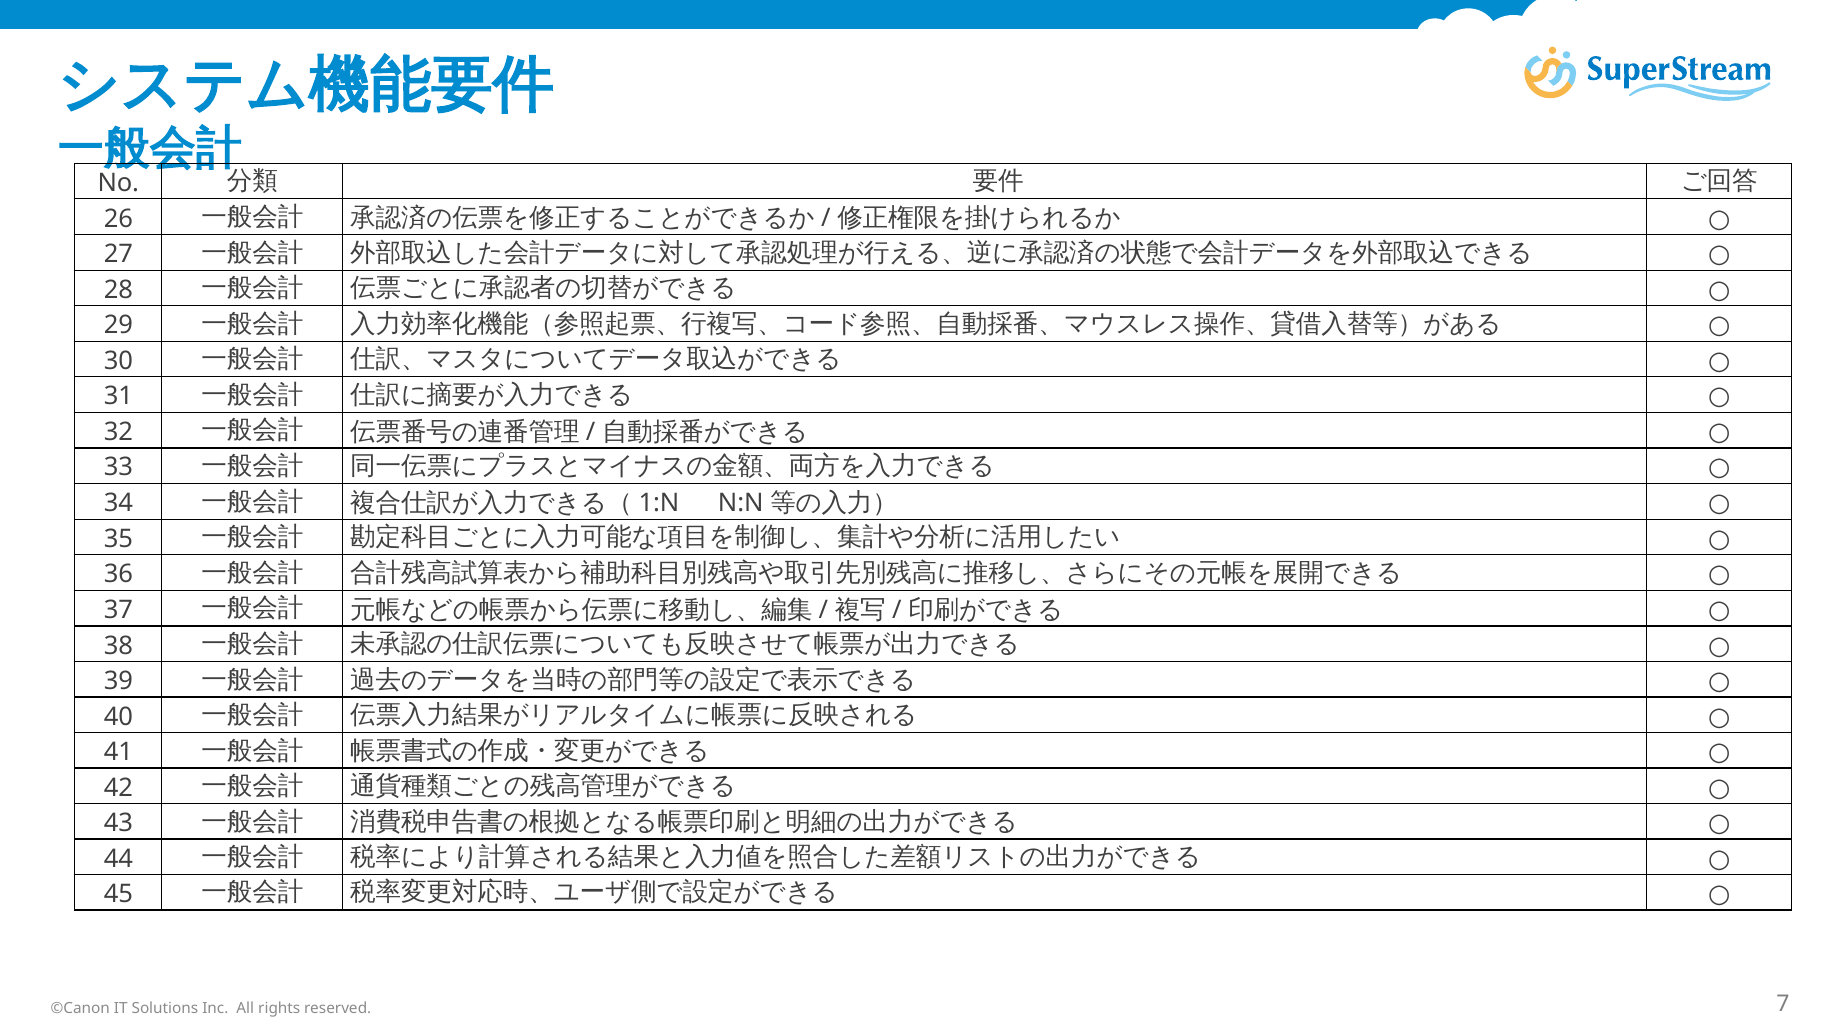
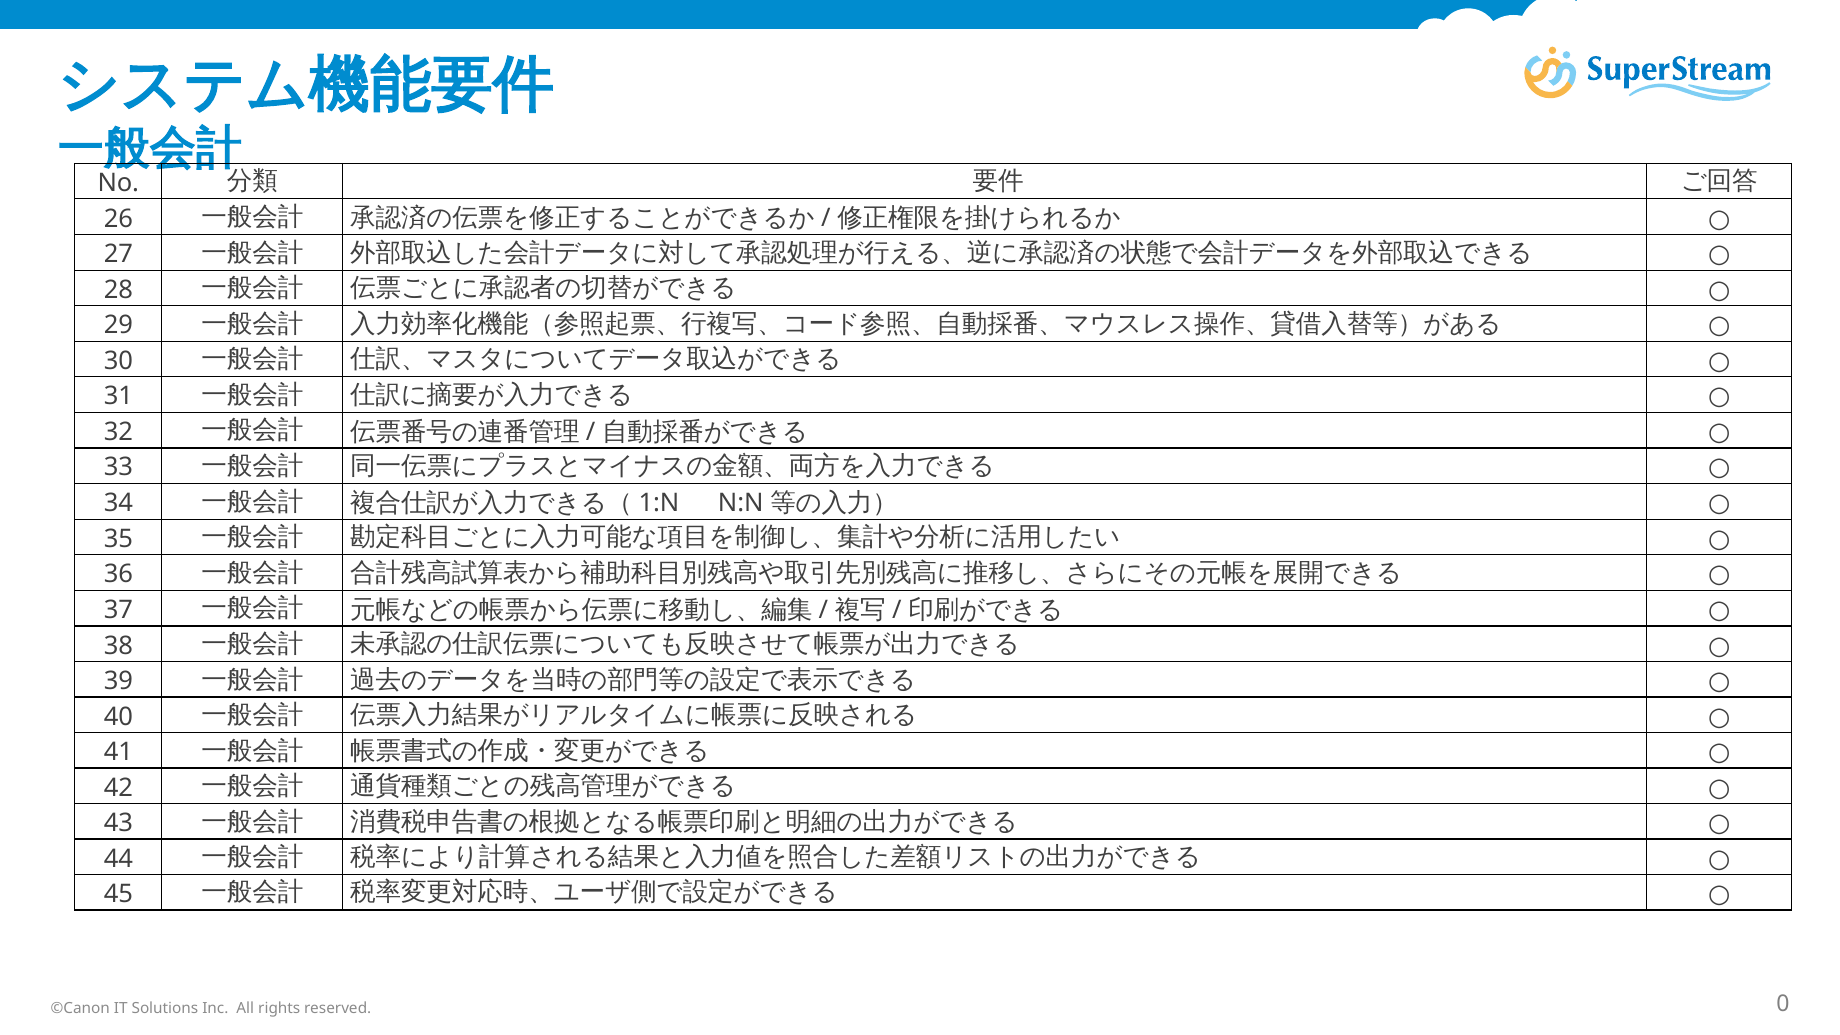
7: 7 -> 0 (1783, 1004)
